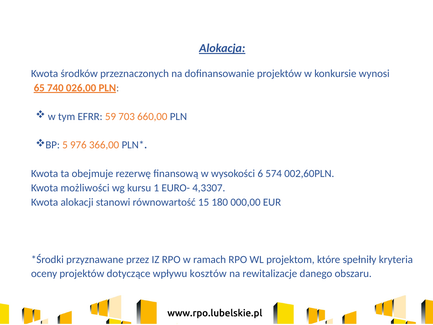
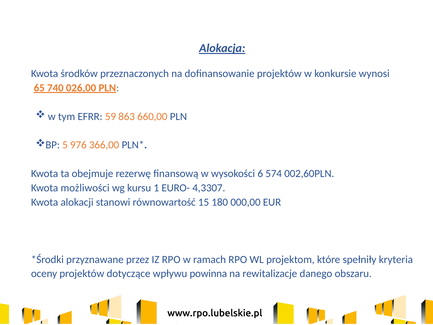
703: 703 -> 863 (127, 116)
kosztów: kosztów -> powinna (208, 274)
